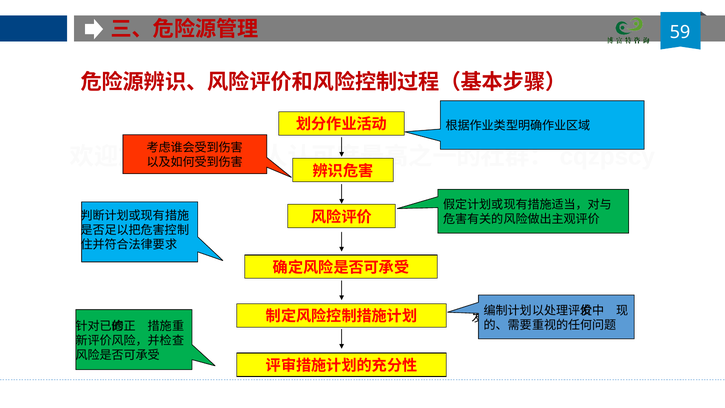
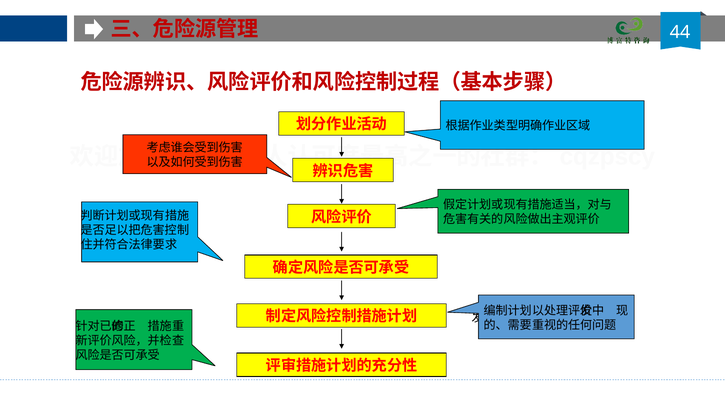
59: 59 -> 44 (680, 32)
